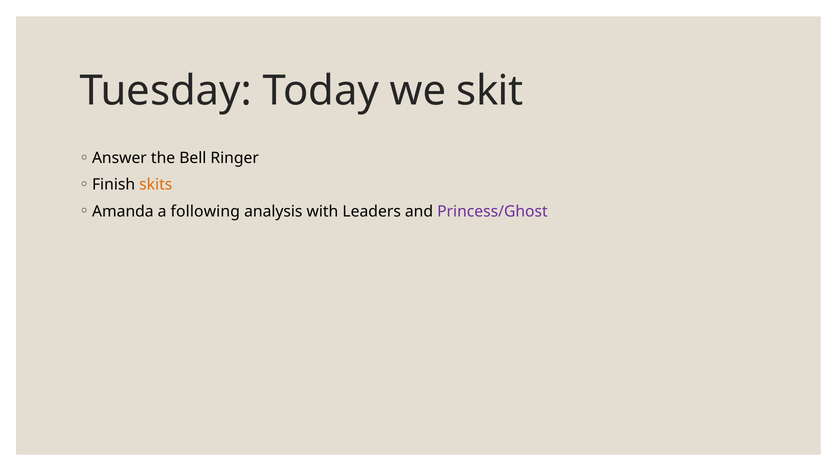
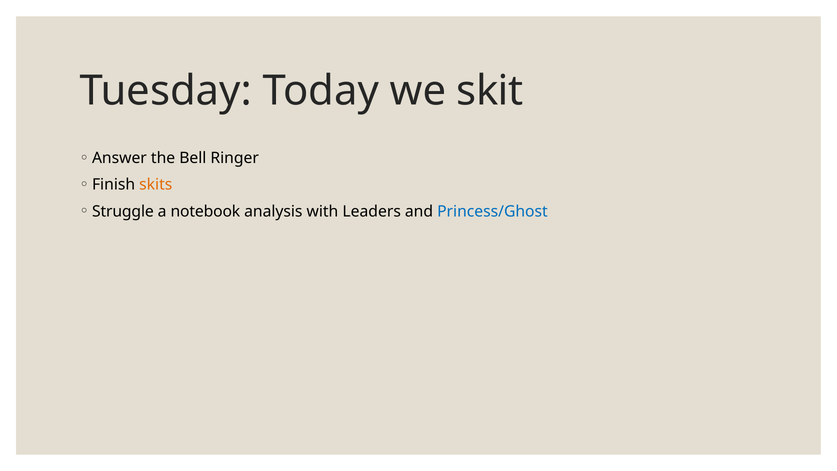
Amanda: Amanda -> Struggle (123, 211)
following: following -> notebook (205, 211)
Princess/Ghost colour: purple -> blue (492, 211)
